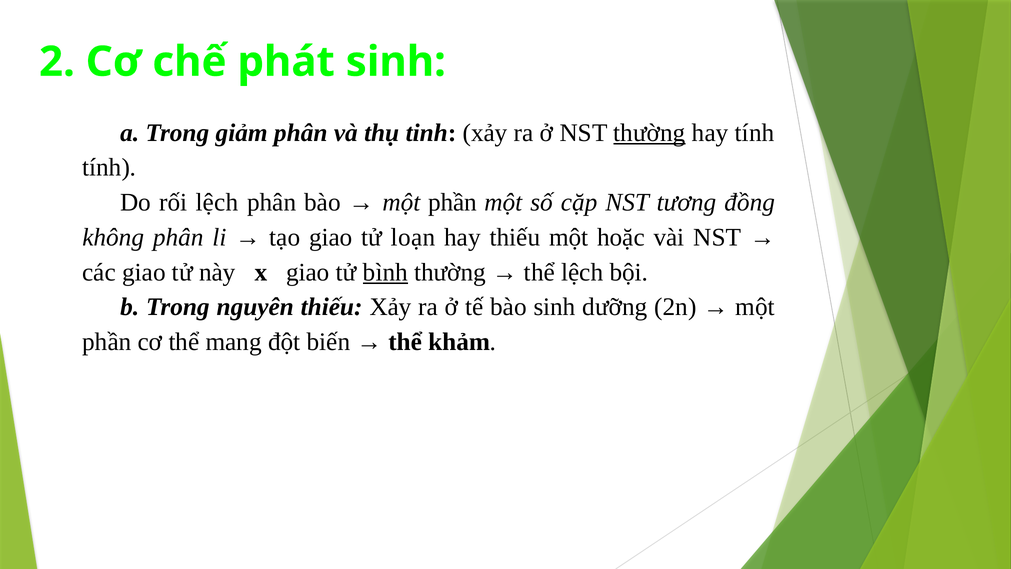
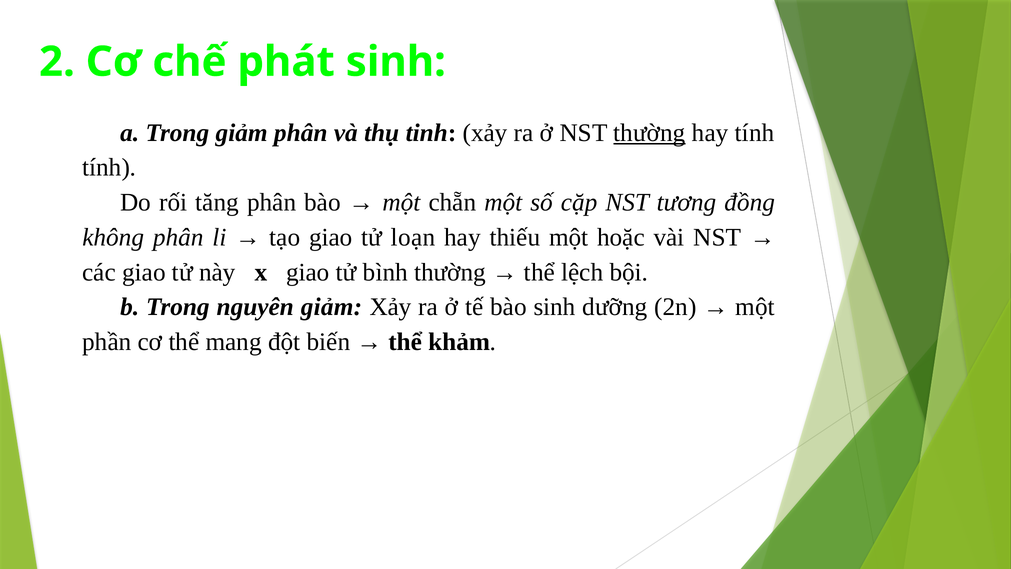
rối lệch: lệch -> tăng (217, 202)
phần: phần -> chẵn (452, 202)
bình underline: present -> none (385, 272)
nguyên thiếu: thiếu -> giảm (331, 307)
